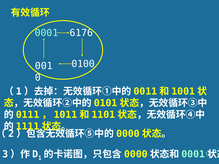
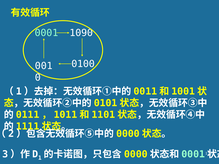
6176: 6176 -> 1090 (81, 33)
